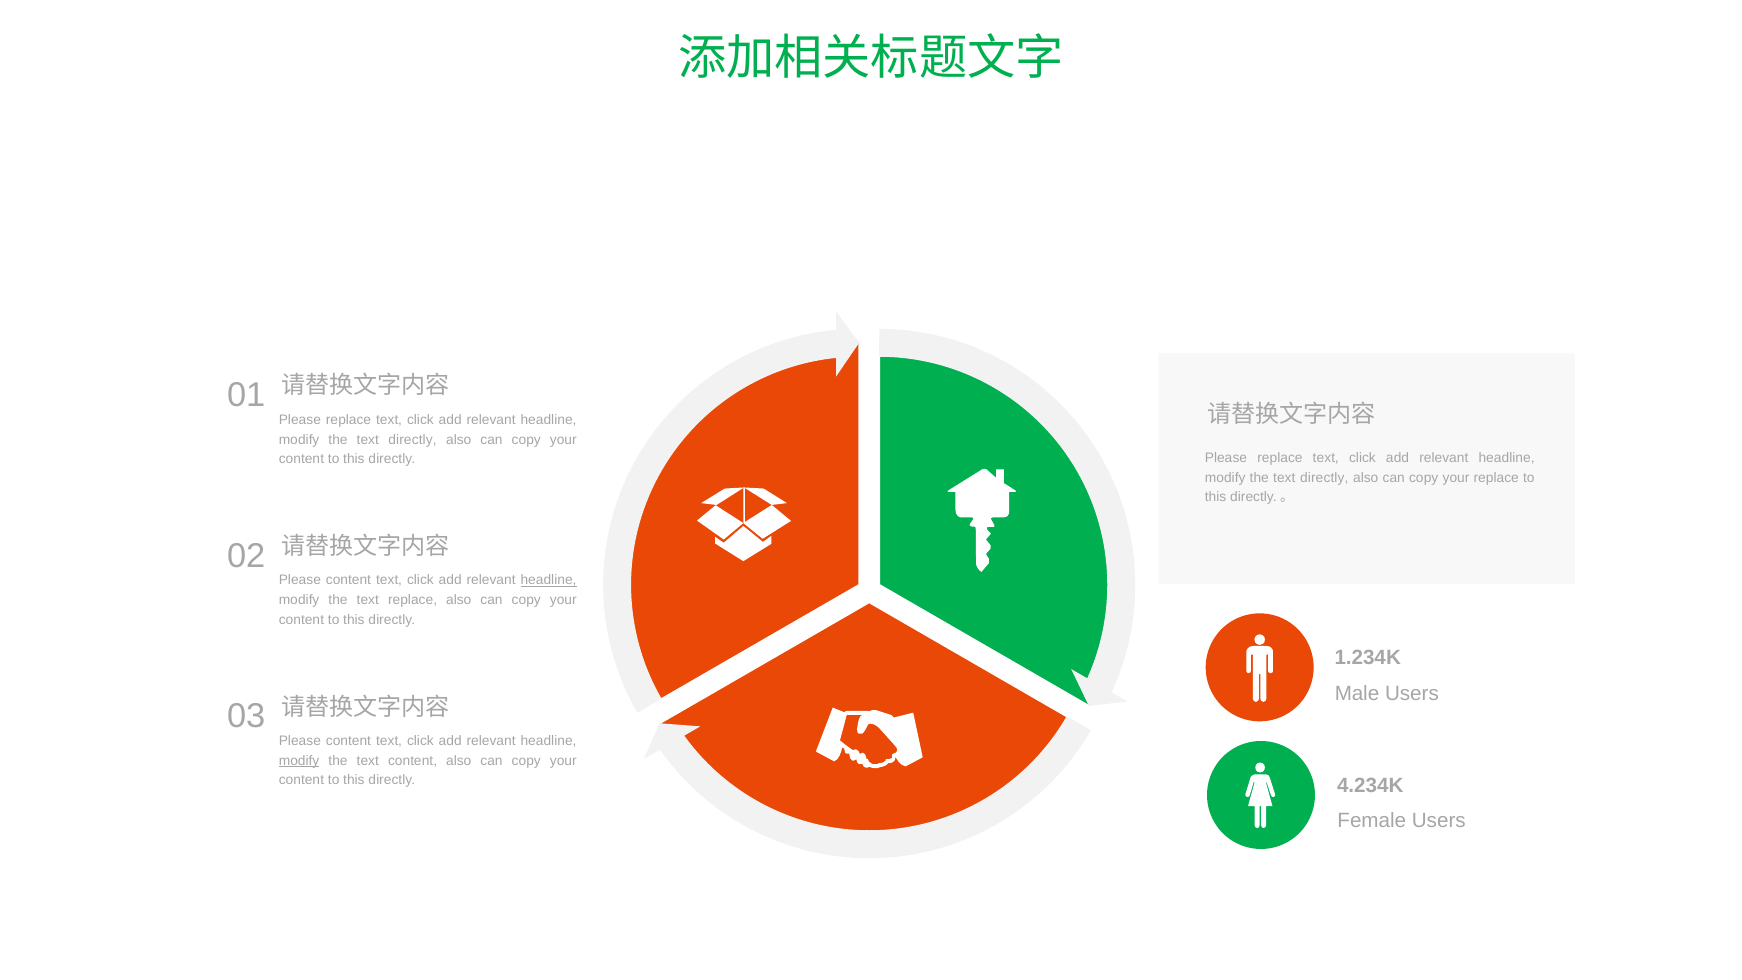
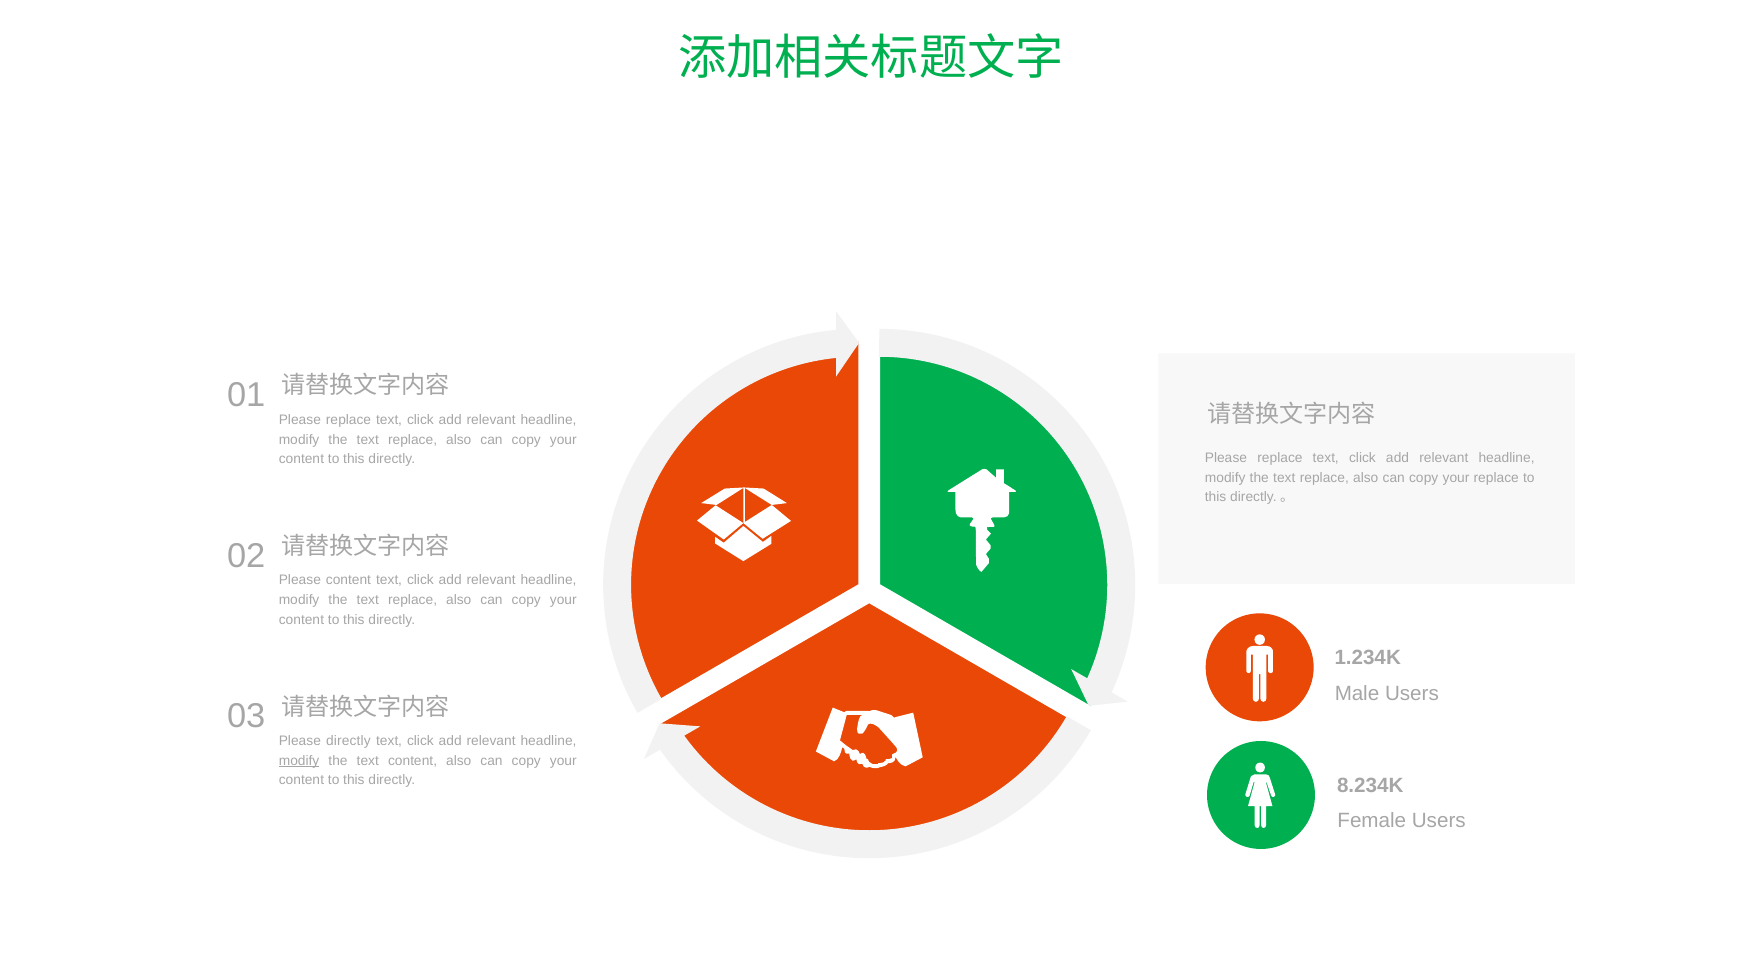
directly: directly -> replace (413, 439)
directly: directly -> replace (1324, 478)
headline underline: present -> none (549, 580)
content: content -> directly (348, 741)
4.234K: 4.234K -> 8.234K (1370, 785)
